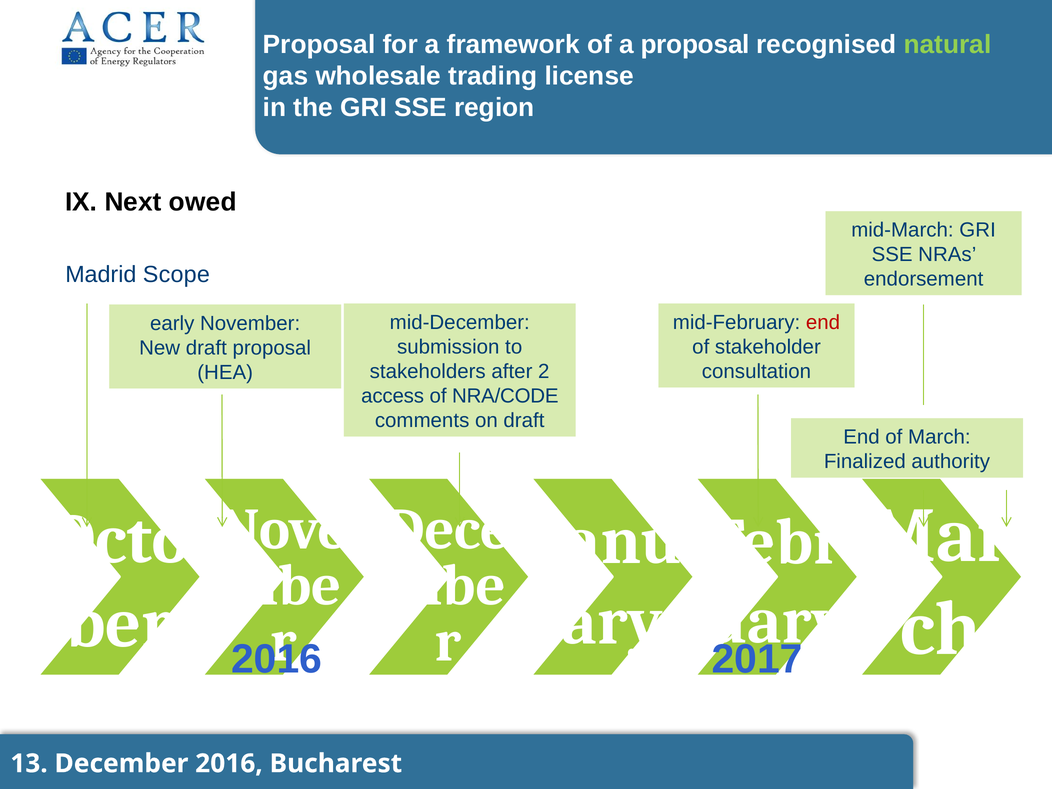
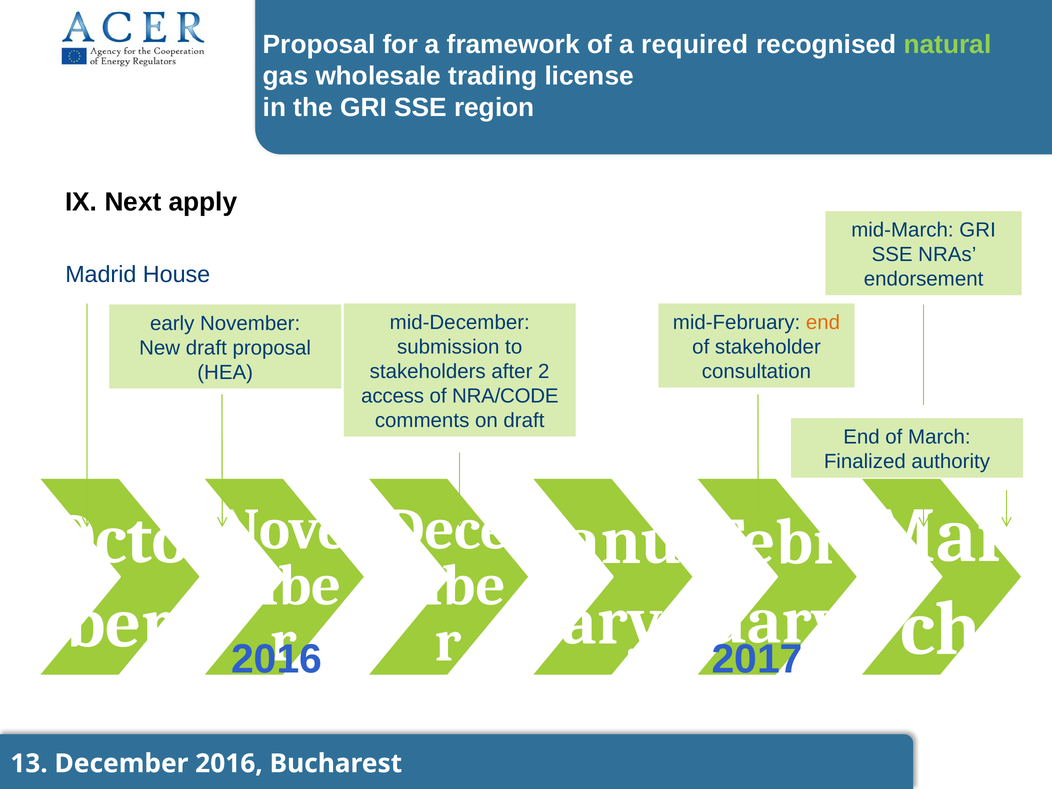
a proposal: proposal -> required (695, 45)
owed: owed -> apply (203, 202)
Scope: Scope -> House (177, 275)
end colour: red -> orange (823, 322)
